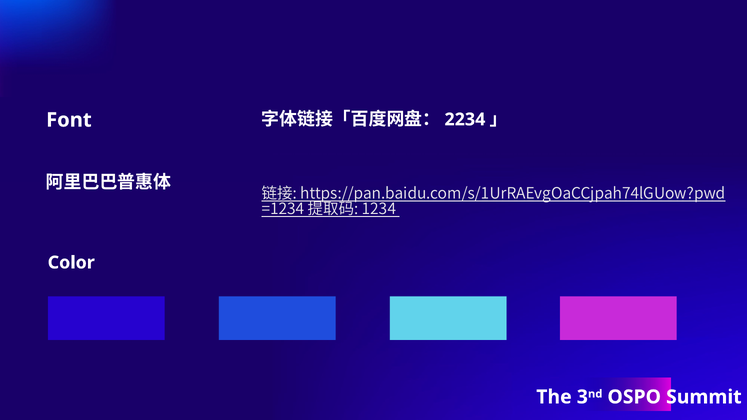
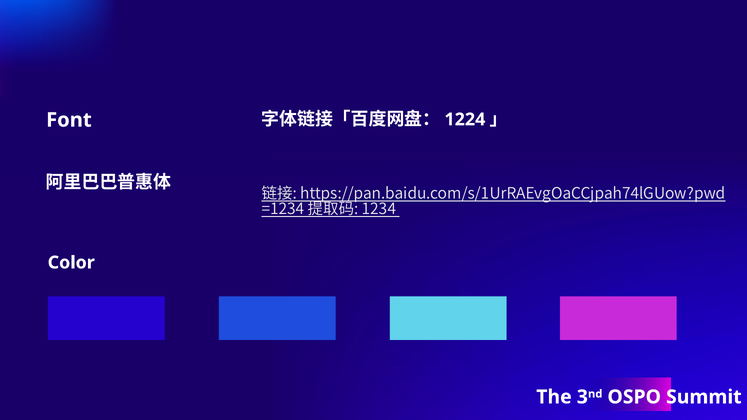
2234: 2234 -> 1224 (465, 120)
